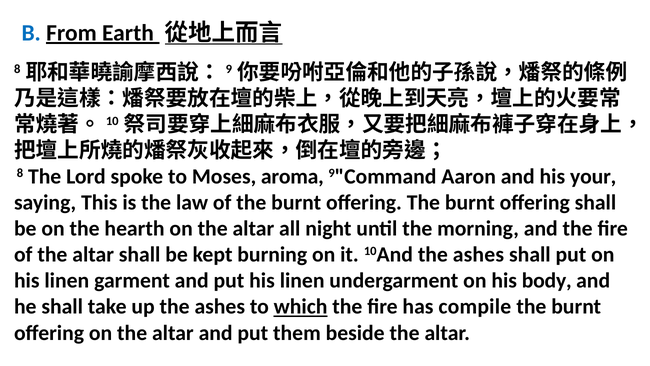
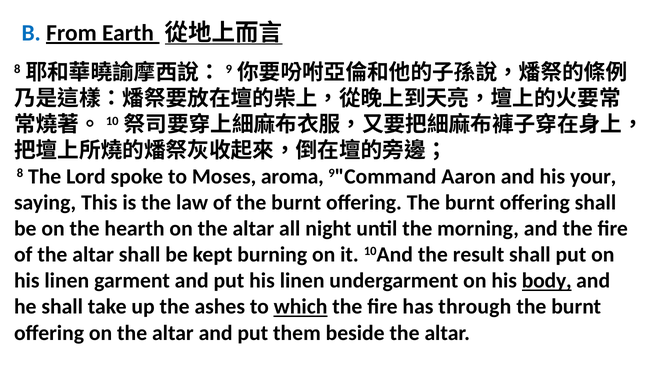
10And the ashes: ashes -> result (479, 255)
body underline: none -> present (547, 281)
compile: compile -> through (475, 307)
